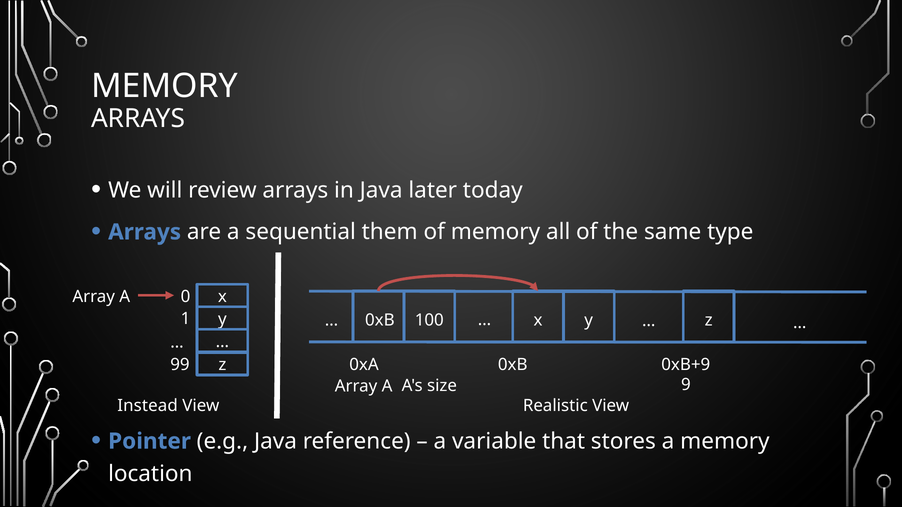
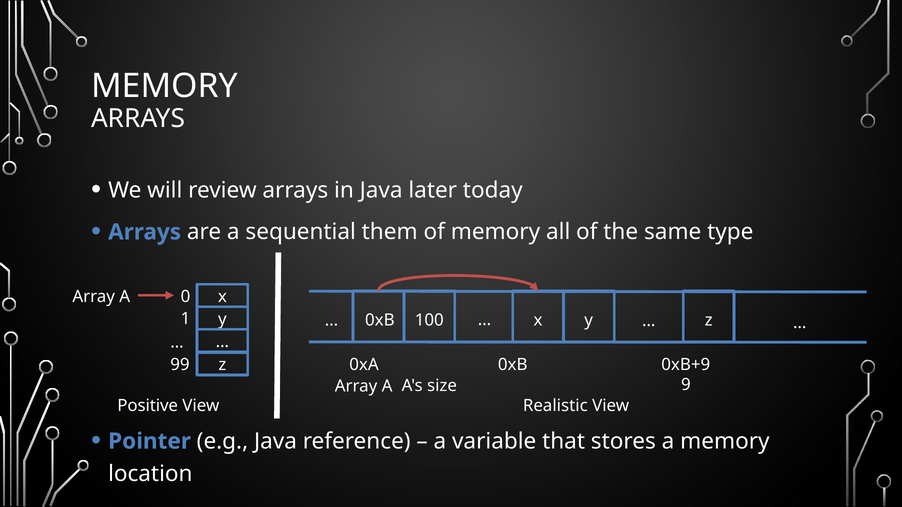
Instead: Instead -> Positive (148, 406)
